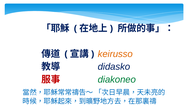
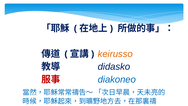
diakoneo colour: green -> blue (117, 79)
